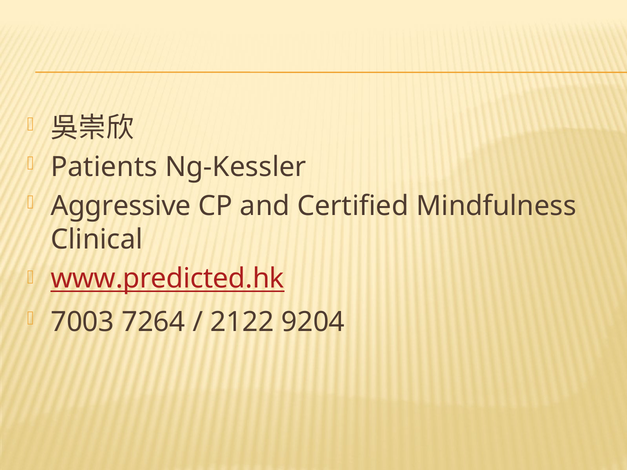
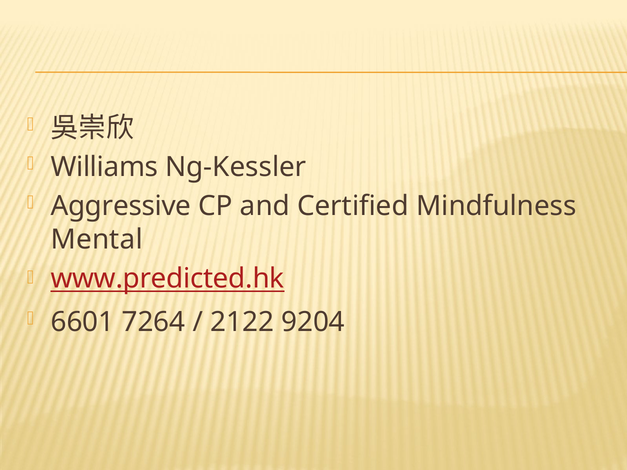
Patients: Patients -> Williams (104, 167)
Clinical: Clinical -> Mental (97, 240)
7003: 7003 -> 6601 (82, 322)
